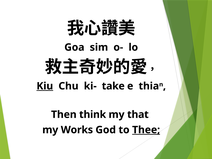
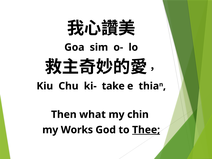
Kiu underline: present -> none (45, 86)
think: think -> what (93, 115)
that: that -> chin (138, 115)
